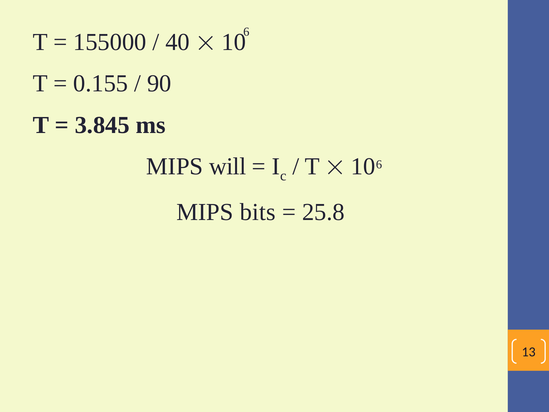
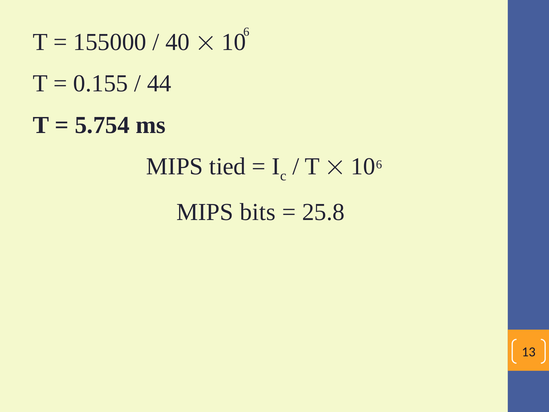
90: 90 -> 44 (159, 83)
3.845: 3.845 -> 5.754 (102, 125)
will: will -> tied (228, 166)
